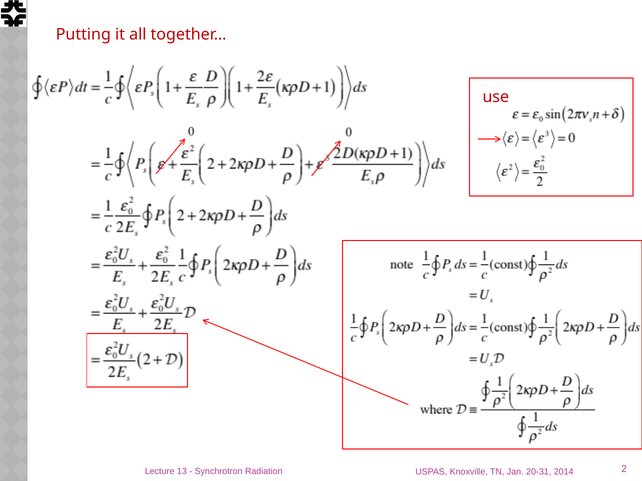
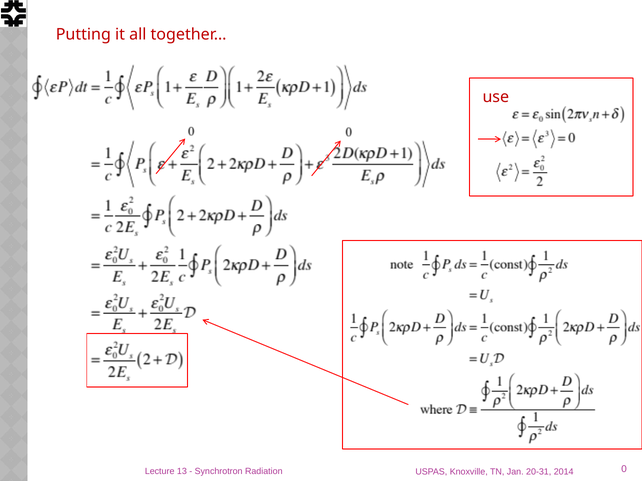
2: 2 -> 0 (624, 470)
